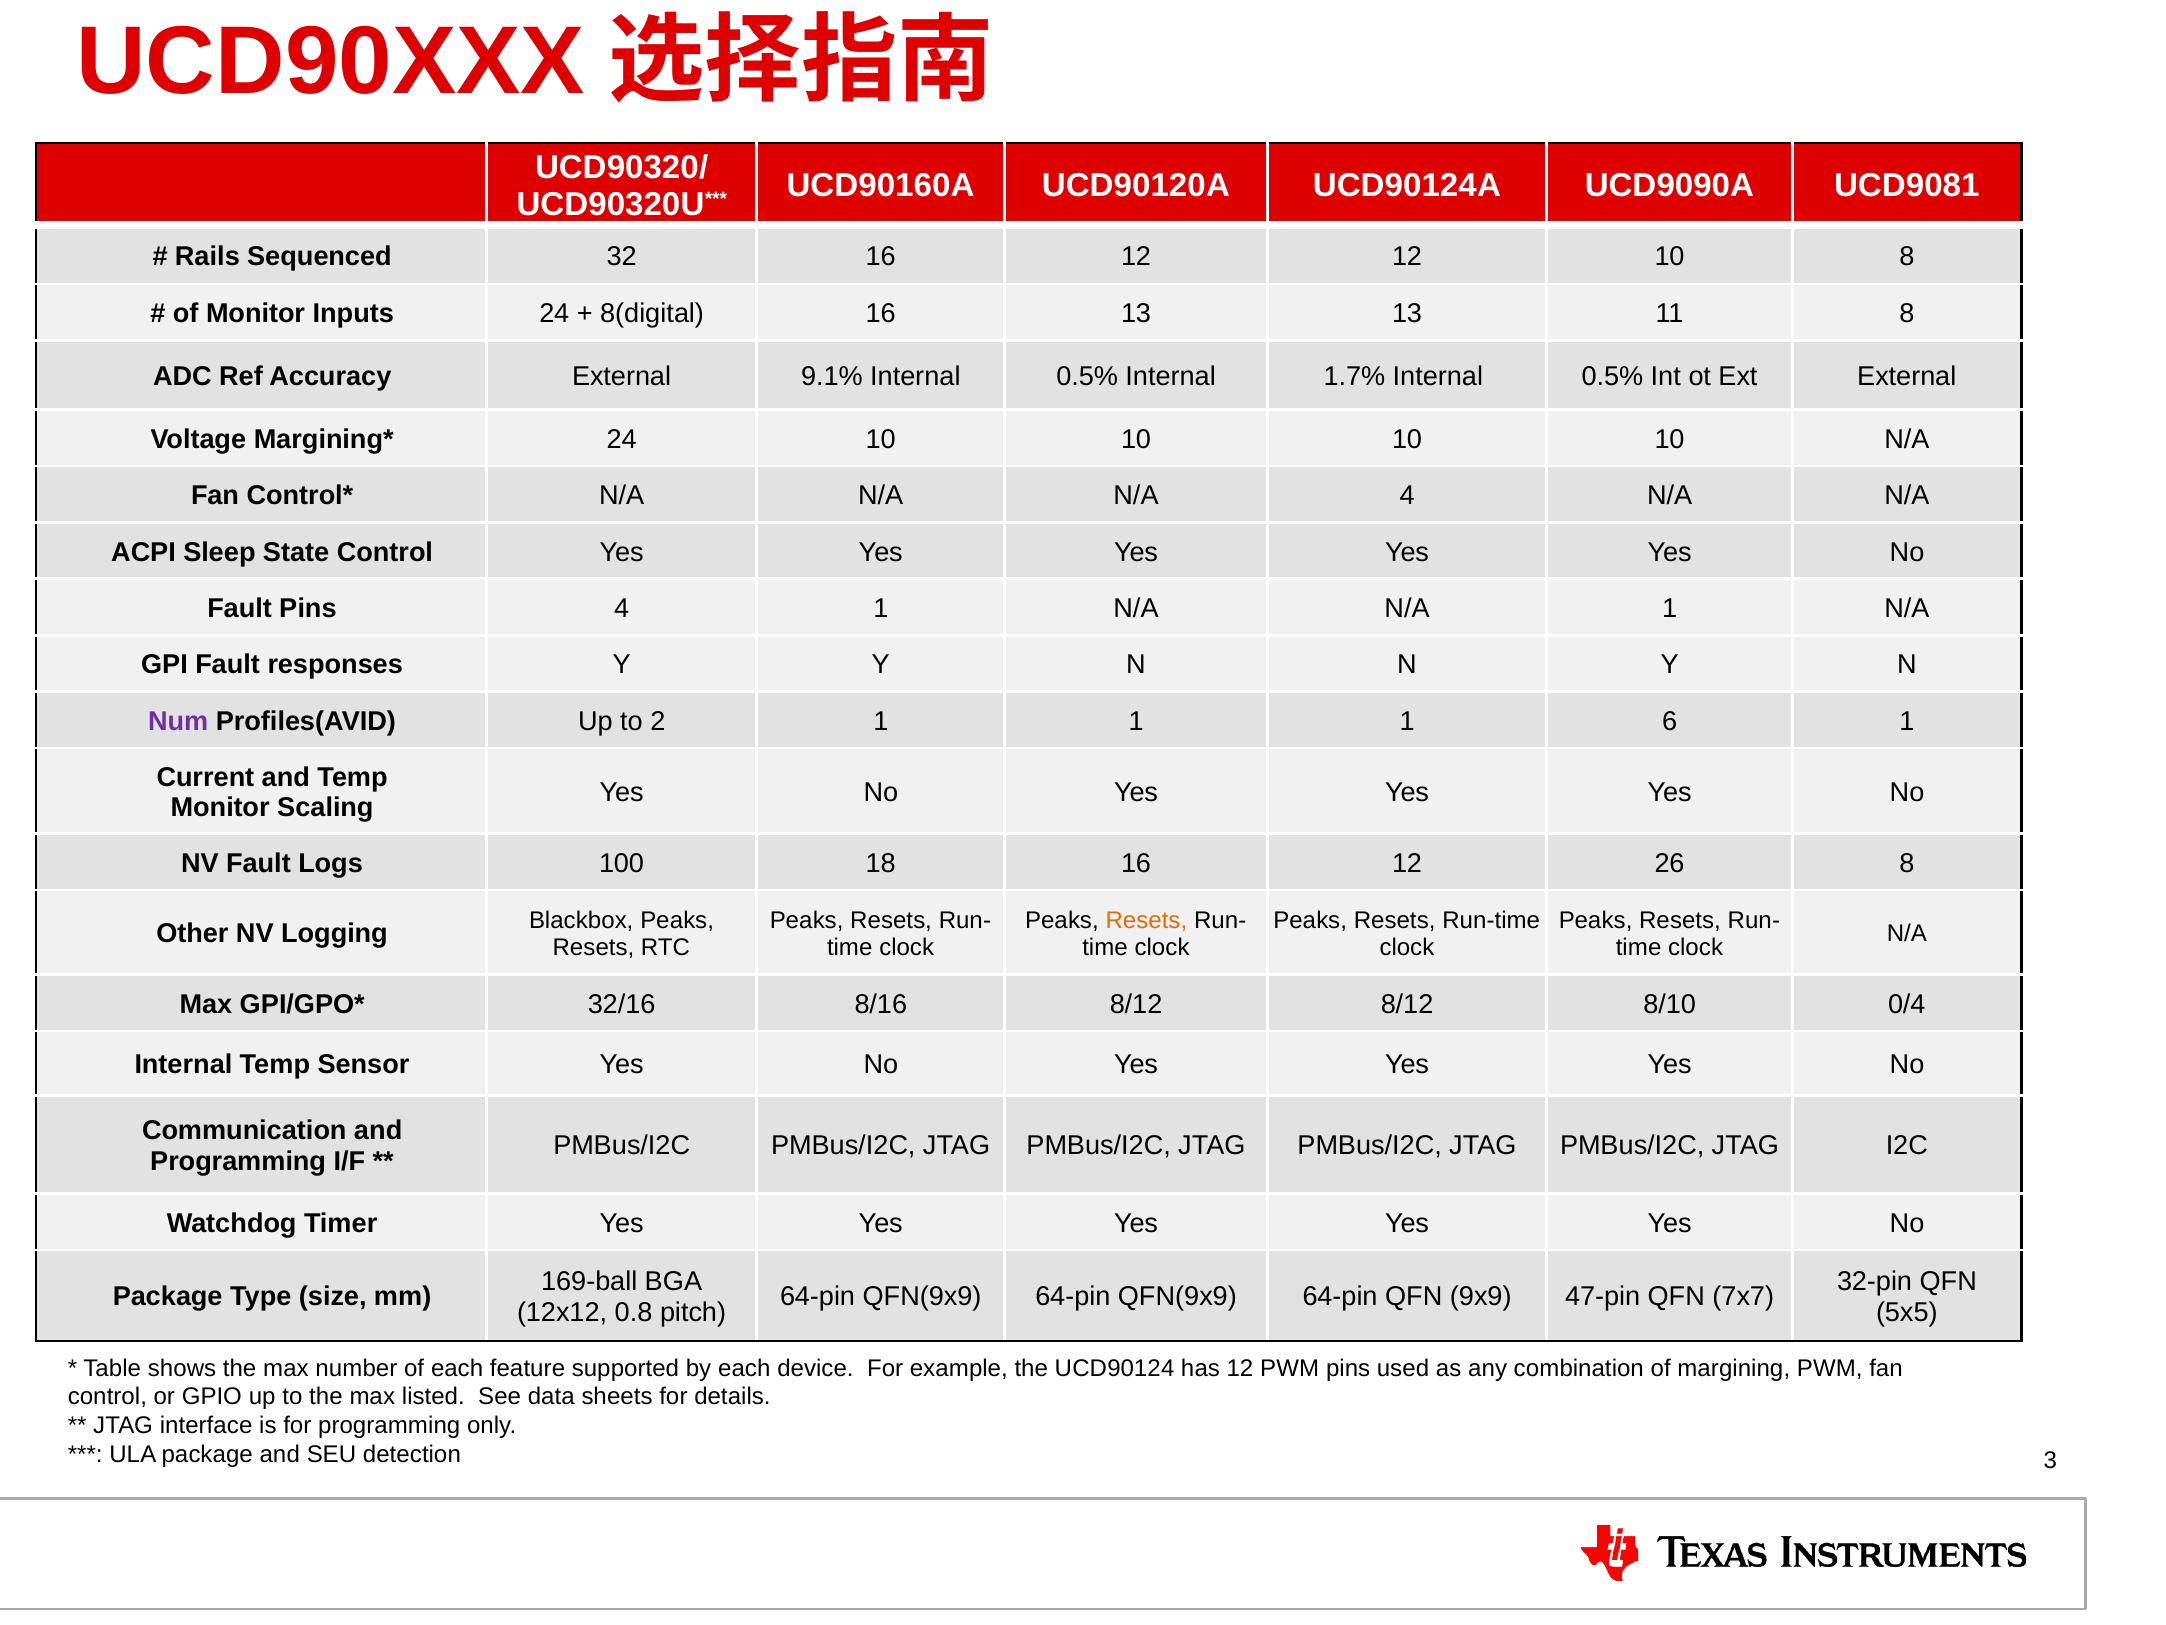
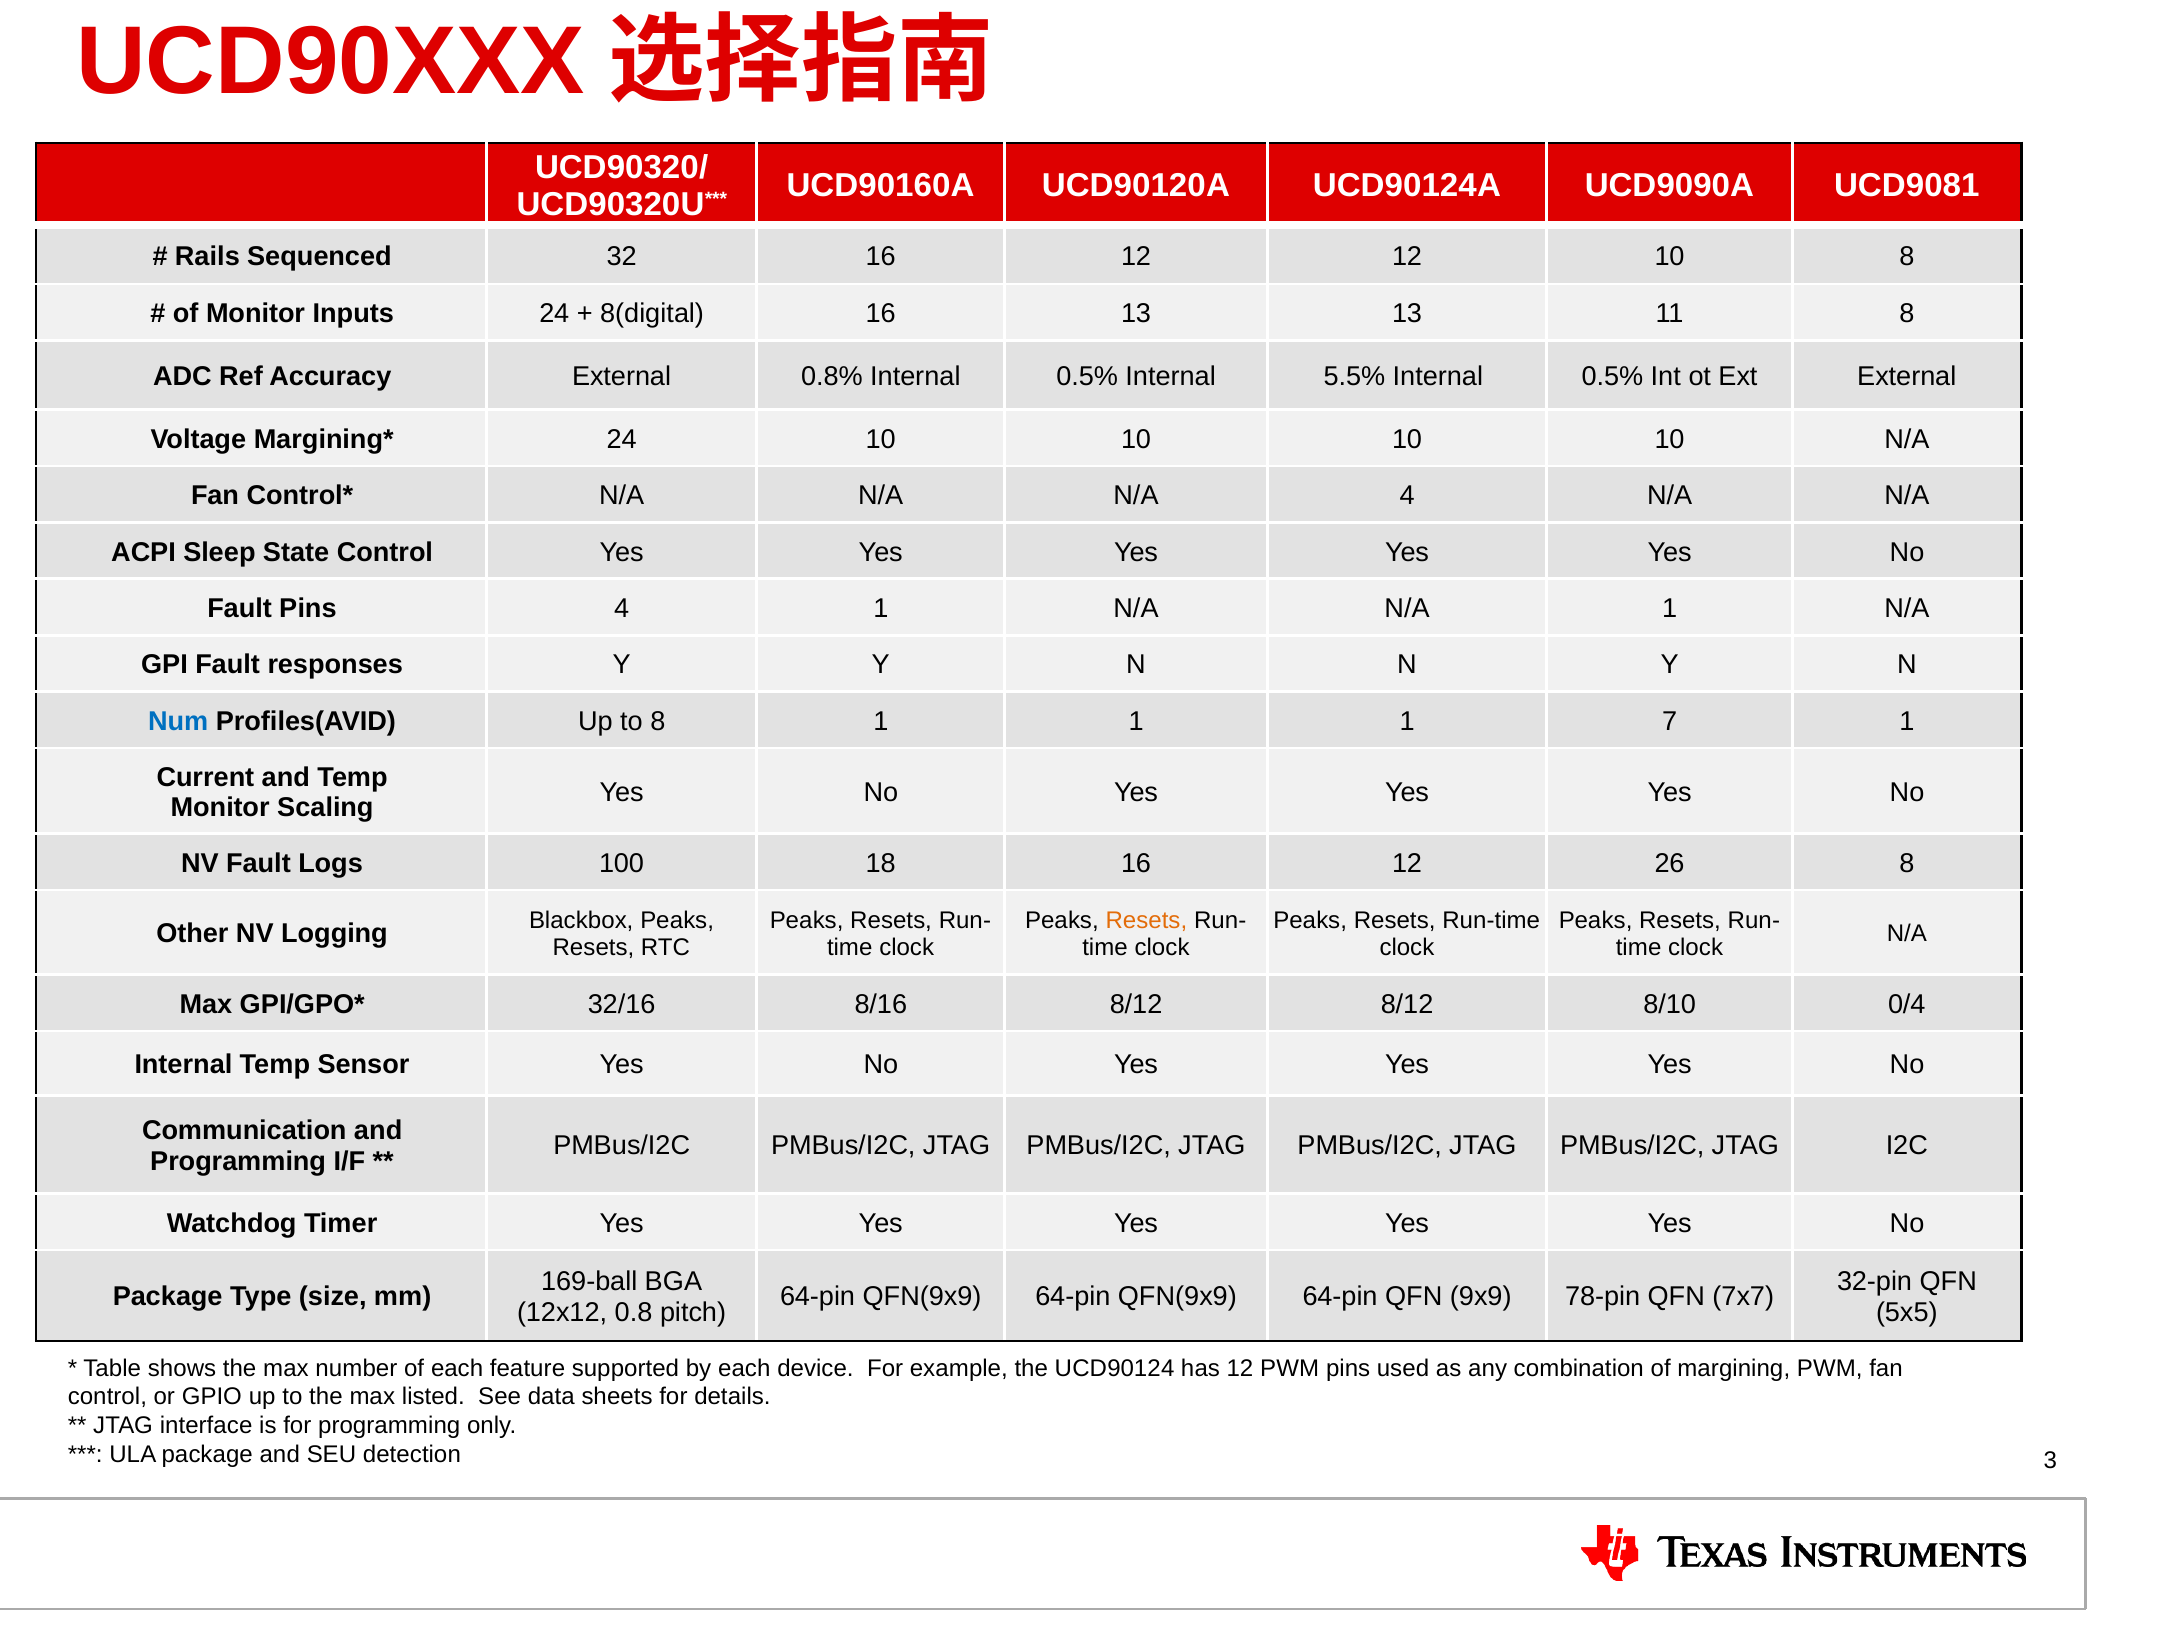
9.1%: 9.1% -> 0.8% (832, 376)
1.7%: 1.7% -> 5.5% (1354, 376)
Num colour: purple -> blue (178, 721)
to 2: 2 -> 8 (658, 721)
6: 6 -> 7 (1670, 721)
47-pin: 47-pin -> 78-pin (1603, 1297)
